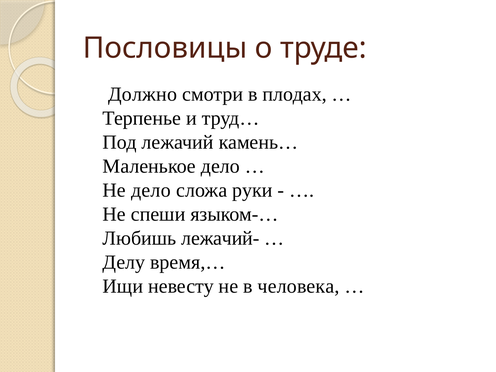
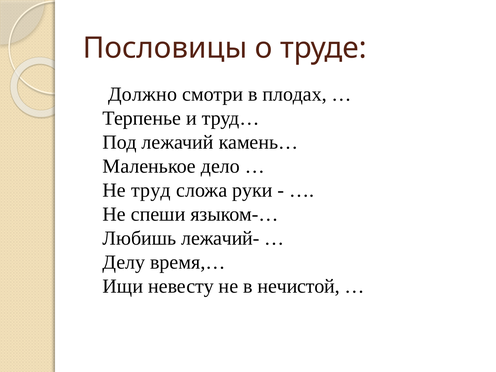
Не дело: дело -> труд (151, 190)
человека: человека -> нечистой (299, 286)
